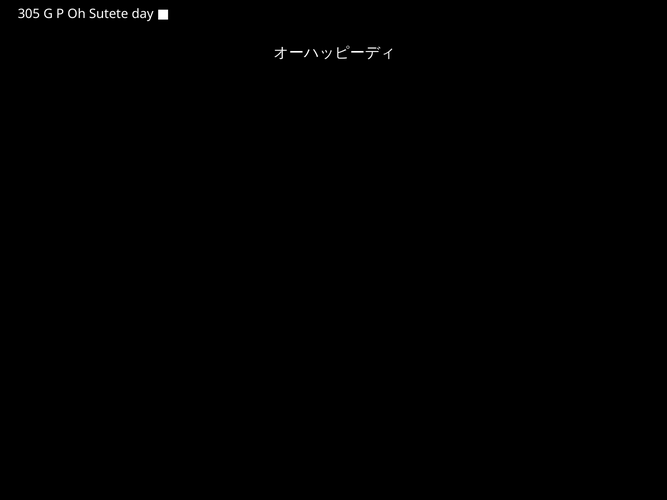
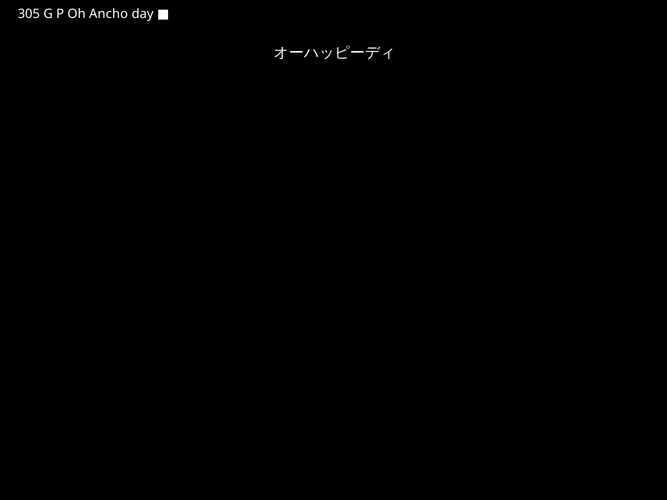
Sutete: Sutete -> Ancho (109, 14)
